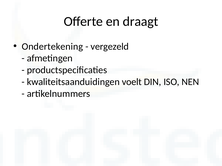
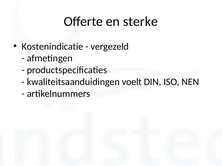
draagt: draagt -> sterke (140, 21)
Ondertekening: Ondertekening -> Kostenindicatie (52, 47)
